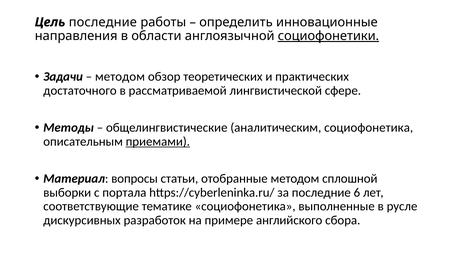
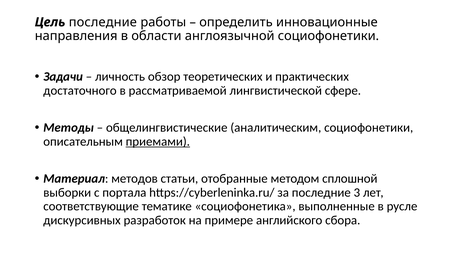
социофонетики underline: present -> none (328, 36)
методом: методом -> личность (120, 77)
аналитическим социофонетика: социофонетика -> социофонетики (369, 128)
вопросы: вопросы -> методов (135, 179)
6: 6 -> 3 (357, 193)
